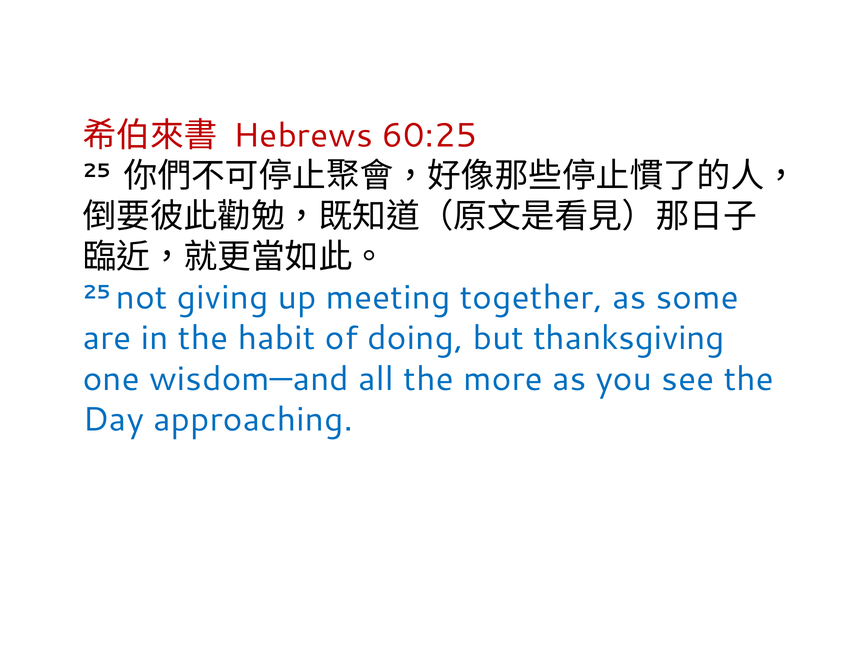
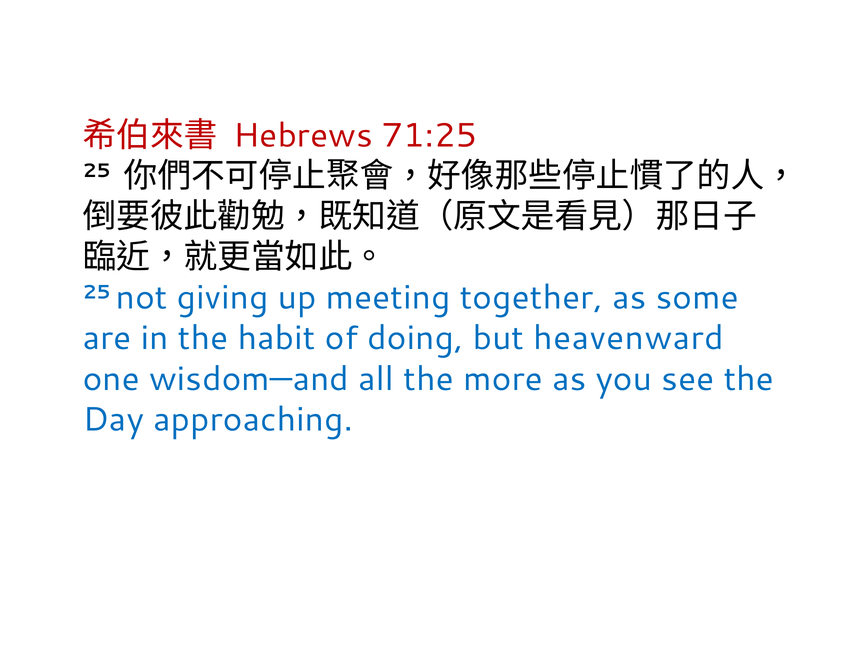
60:25: 60:25 -> 71:25 (429, 136)
thanksgiving: thanksgiving -> heavenward (629, 338)
